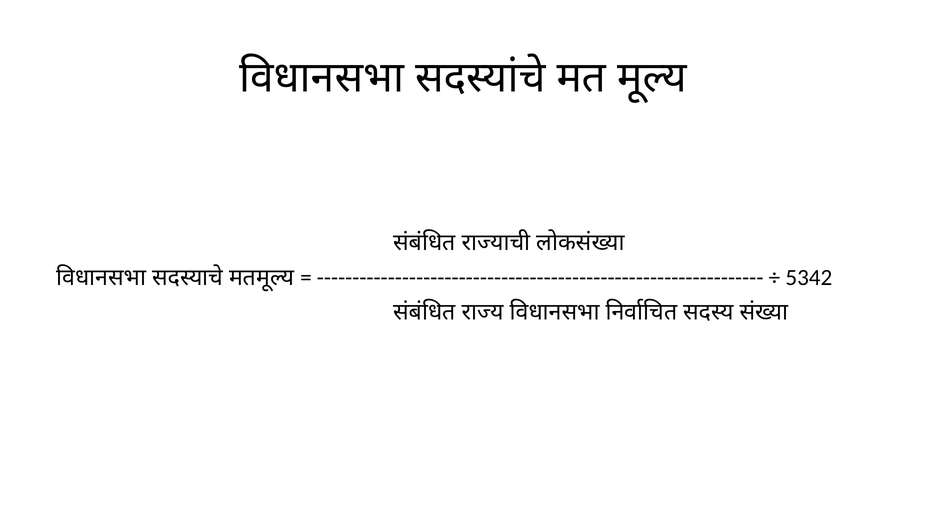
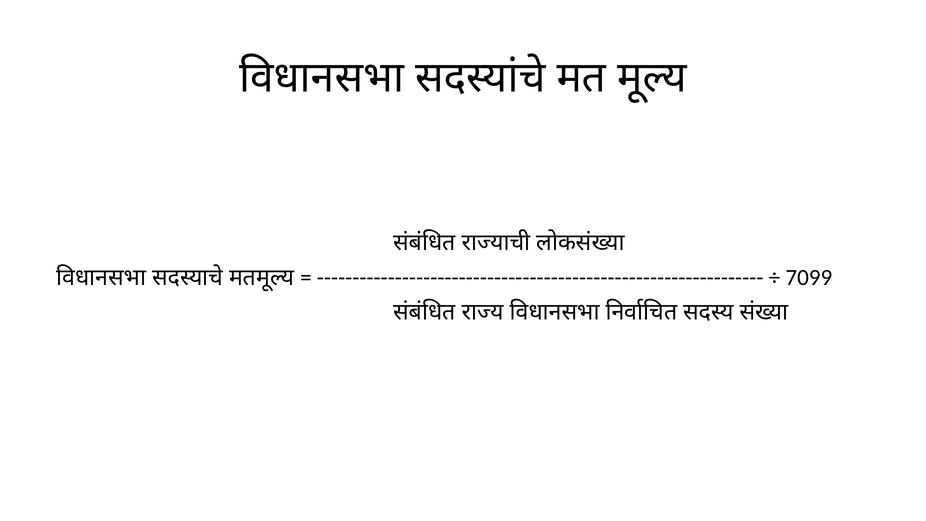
5342: 5342 -> 7099 (809, 277)
